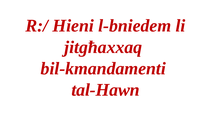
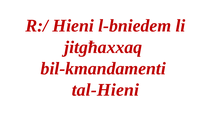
tal-Hawn: tal-Hawn -> tal-Hieni (105, 90)
